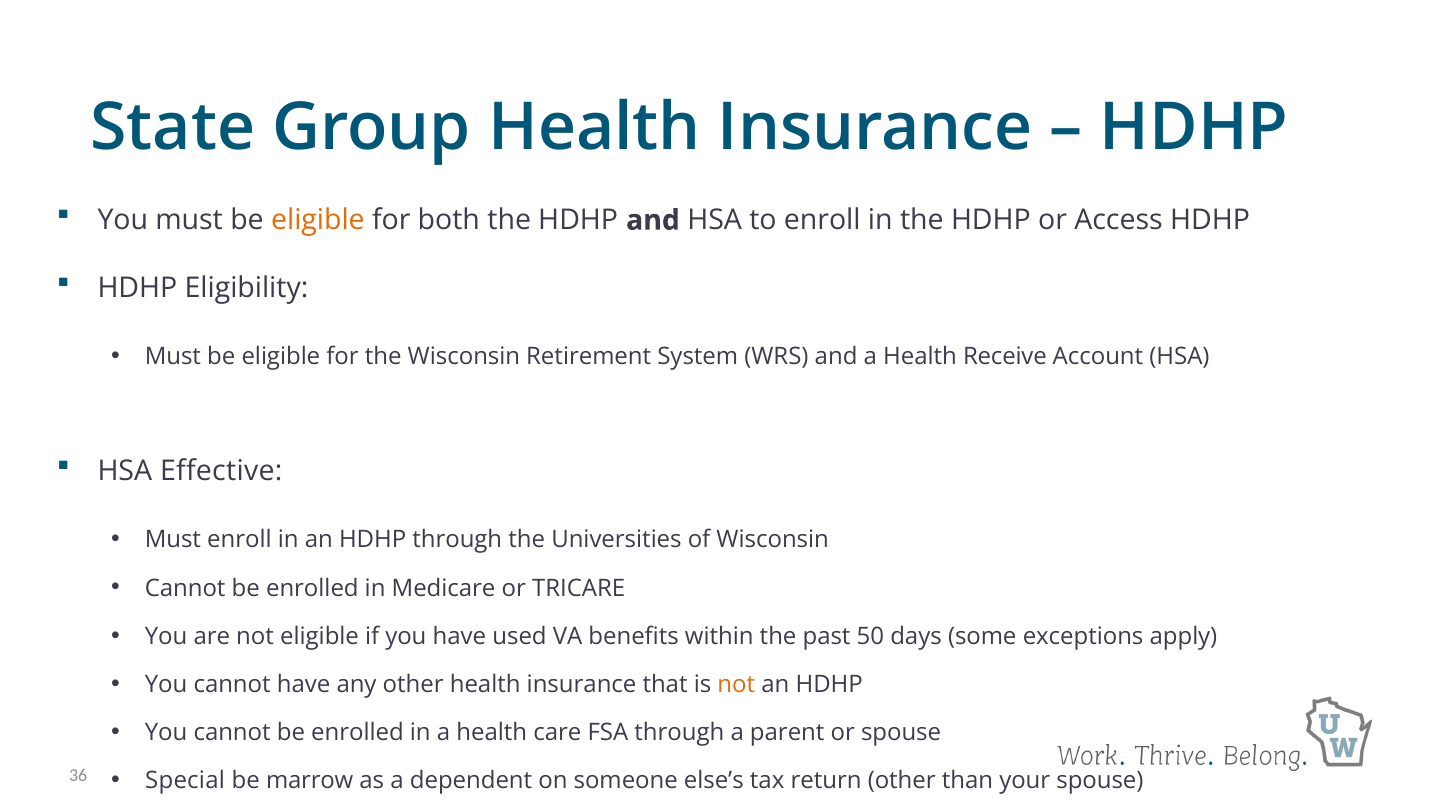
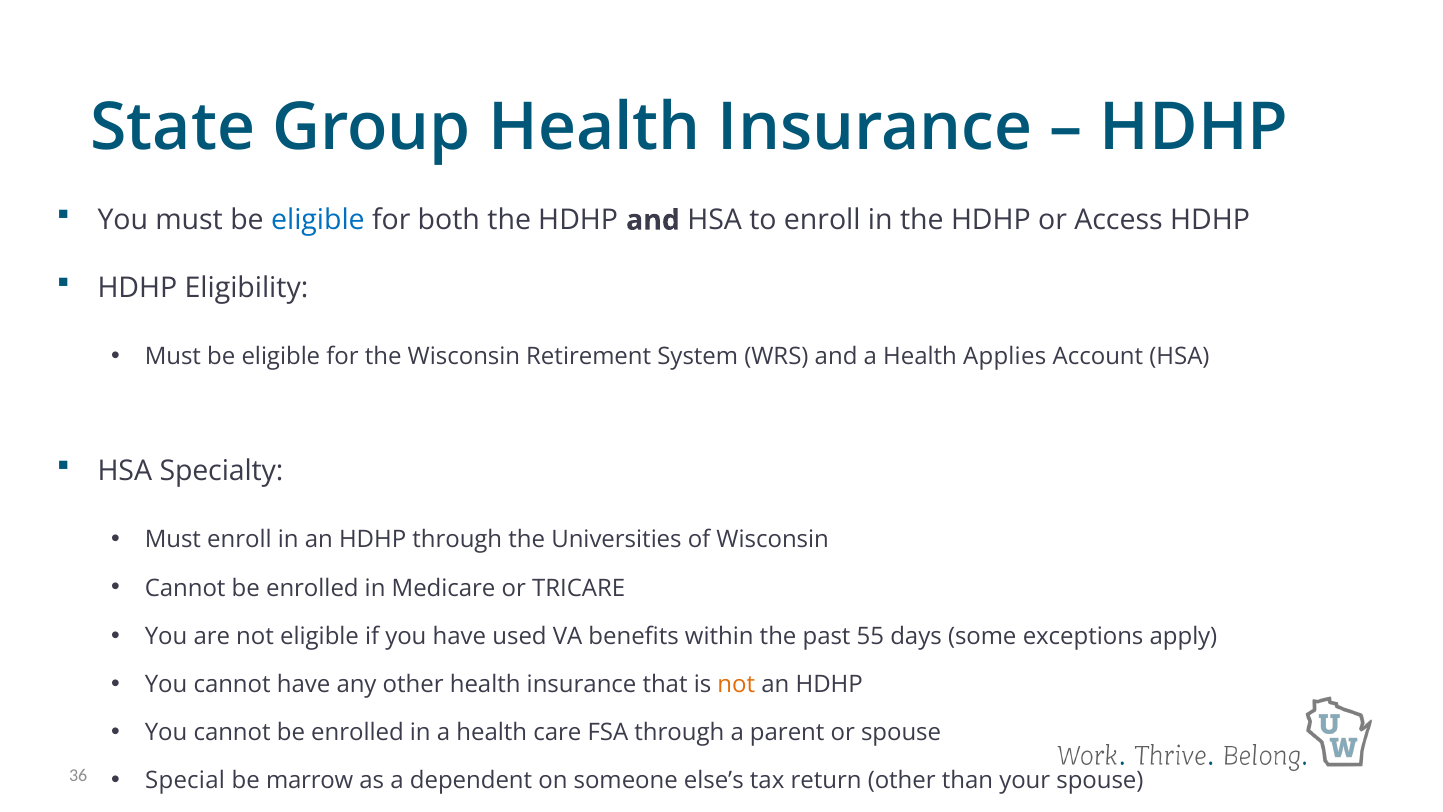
eligible colour: orange -> blue (318, 220)
Receive: Receive -> Applies (1005, 356)
Effective: Effective -> Specialty (221, 471)
50: 50 -> 55 (870, 636)
